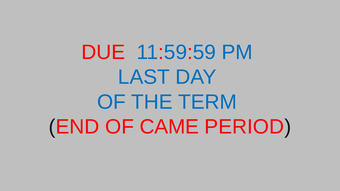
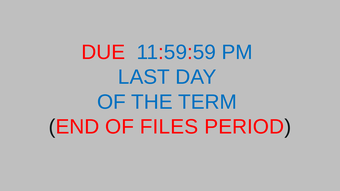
CAME: CAME -> FILES (169, 127)
